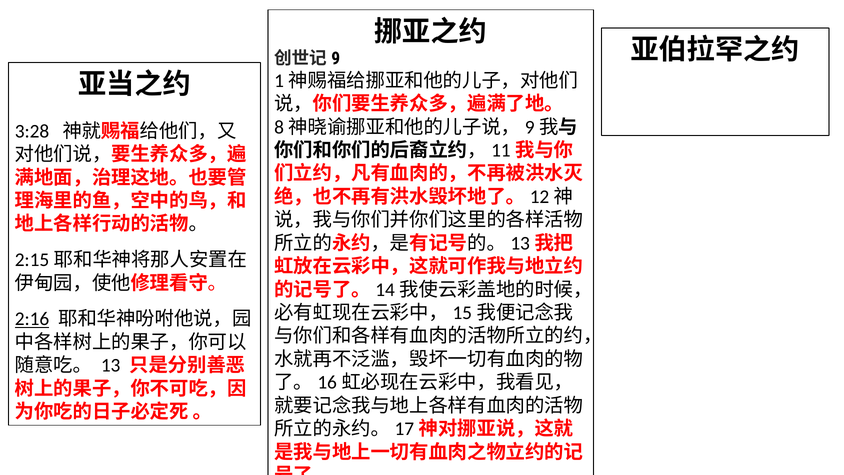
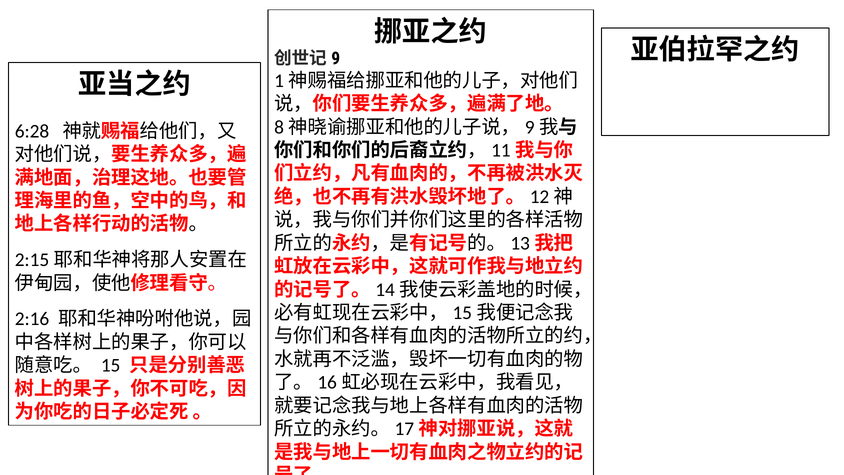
3:28: 3:28 -> 6:28 (32, 131)
2:16 underline: present -> none (32, 319)
13: 13 -> 15 (111, 365)
